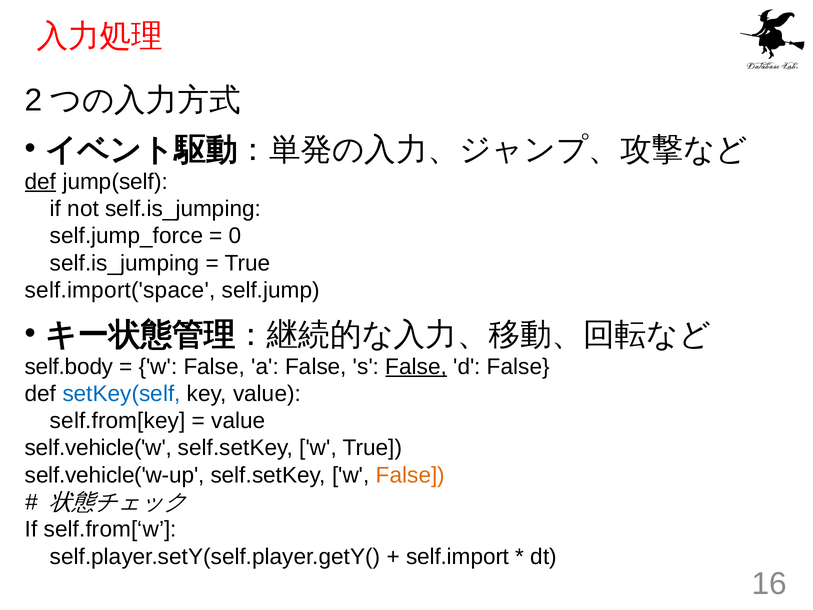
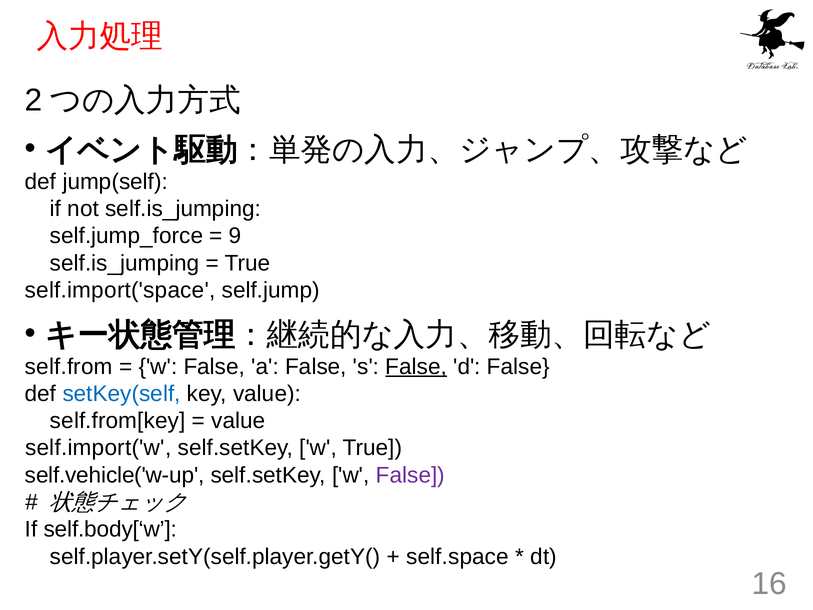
def underline: present -> none (41, 182)
0: 0 -> 9 (235, 236)
self.body: self.body -> self.from (69, 366)
self.vehicle('w: self.vehicle('w -> self.import('w (98, 448)
False colour: orange -> purple (410, 475)
self.from[‘w: self.from[‘w -> self.body[‘w (110, 529)
self.import: self.import -> self.space (458, 556)
